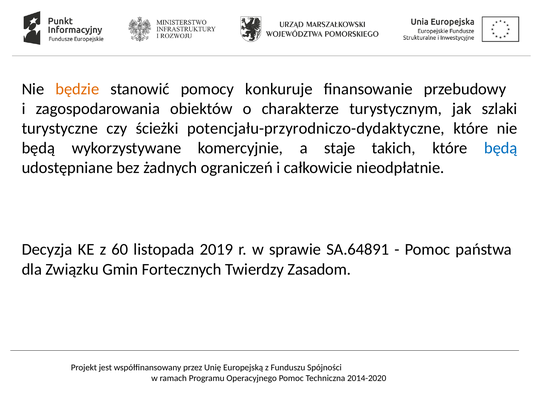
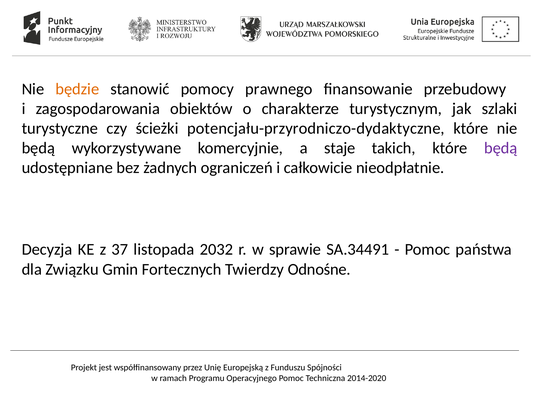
konkuruje: konkuruje -> prawnego (279, 89)
będą colour: blue -> purple (501, 148)
60: 60 -> 37 (120, 249)
2019: 2019 -> 2032 (216, 249)
SA.64891: SA.64891 -> SA.34491 (358, 249)
Zasadom: Zasadom -> Odnośne (319, 269)
